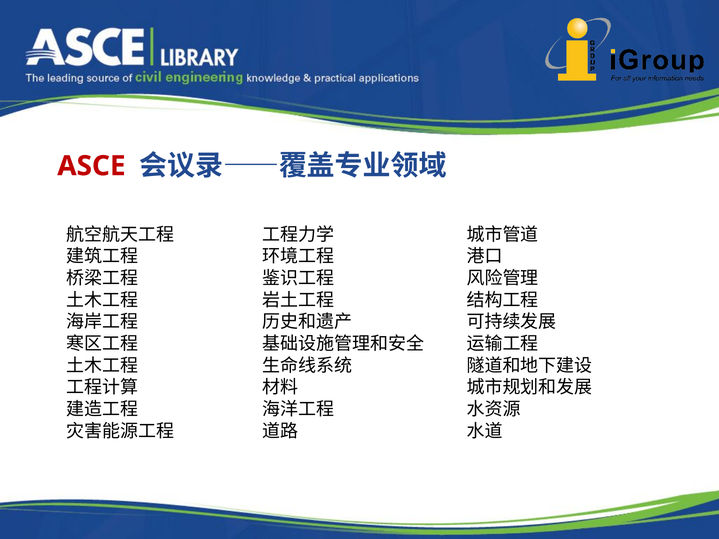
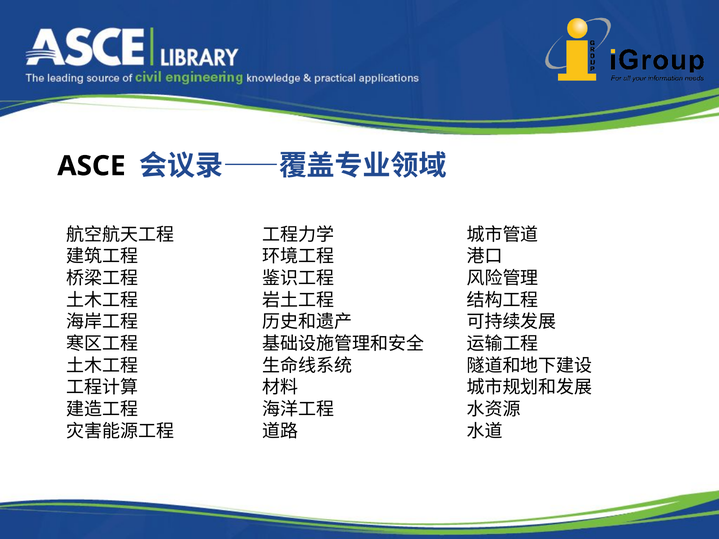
ASCE colour: red -> black (91, 166)
